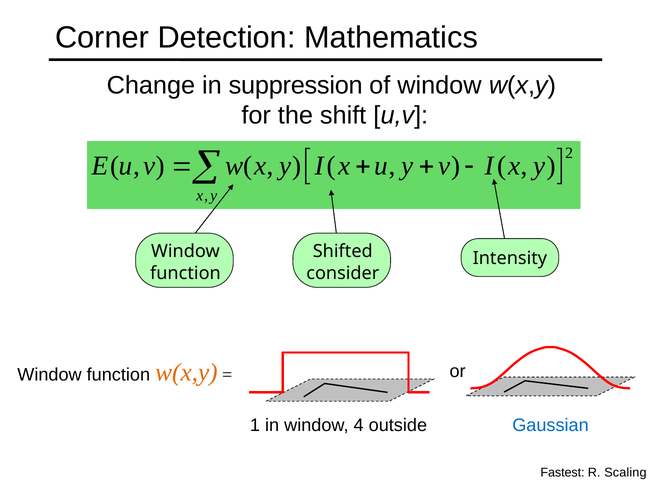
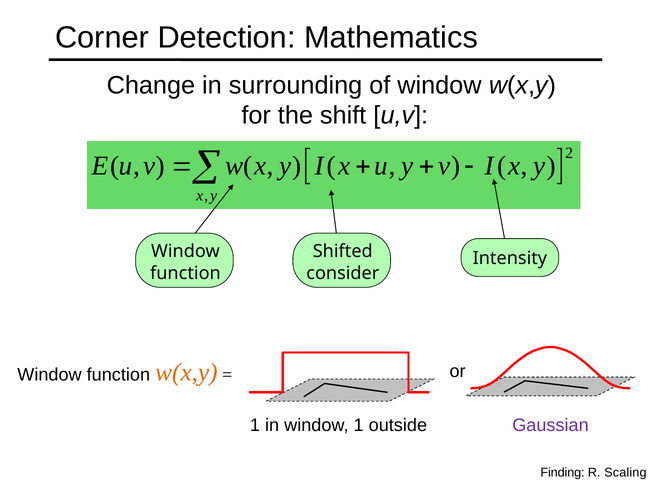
suppression: suppression -> surrounding (296, 85)
window 4: 4 -> 1 (359, 425)
Gaussian colour: blue -> purple (550, 425)
Fastest: Fastest -> Finding (563, 473)
